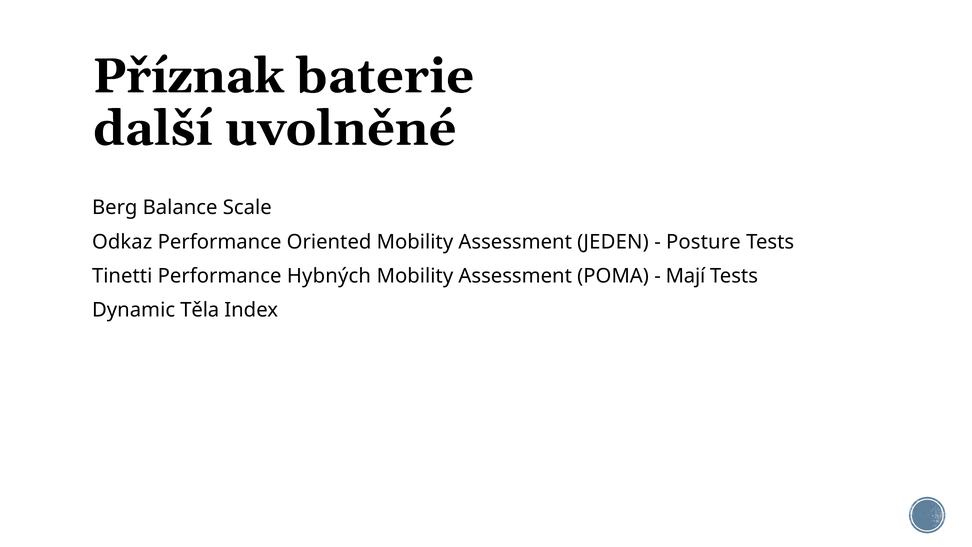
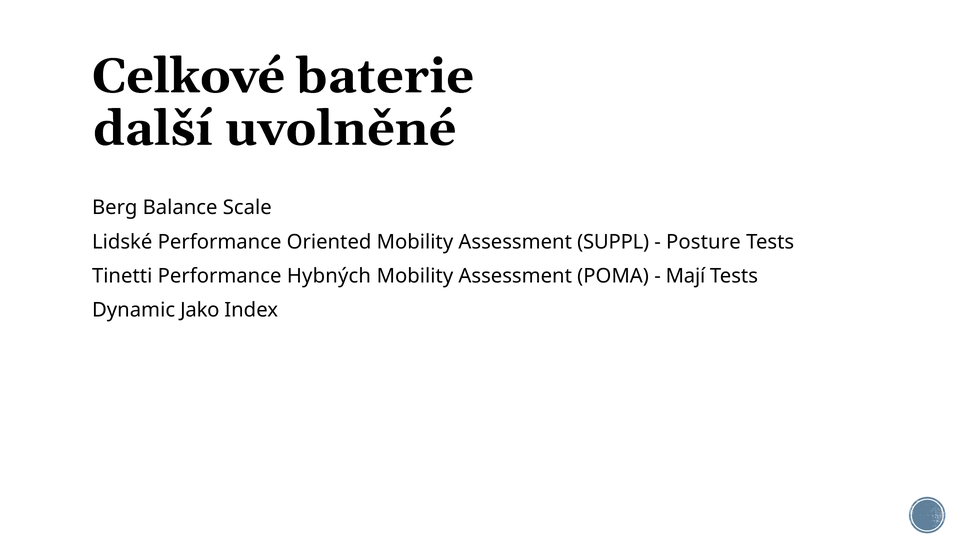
Příznak: Příznak -> Celkové (189, 76)
Odkaz: Odkaz -> Lidské (122, 242)
JEDEN: JEDEN -> SUPPL (613, 242)
Těla: Těla -> Jako (200, 310)
